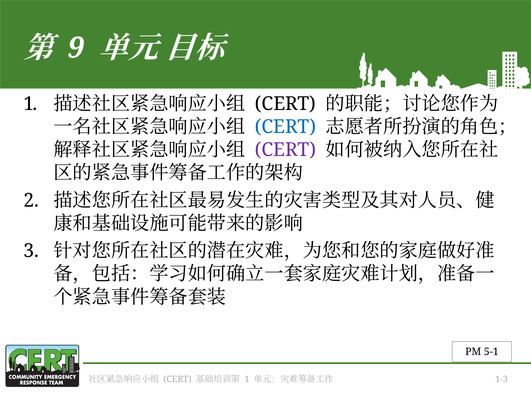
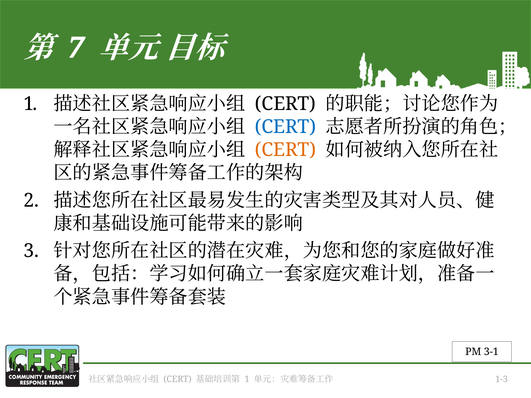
9: 9 -> 7 (76, 48)
CERT colour: purple -> orange (285, 150)
5-1: 5-1 -> 3-1 (491, 352)
